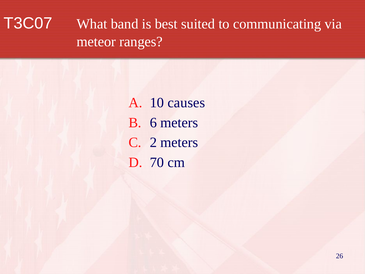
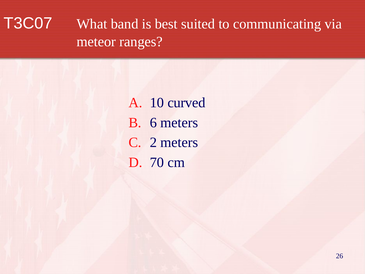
causes: causes -> curved (186, 103)
